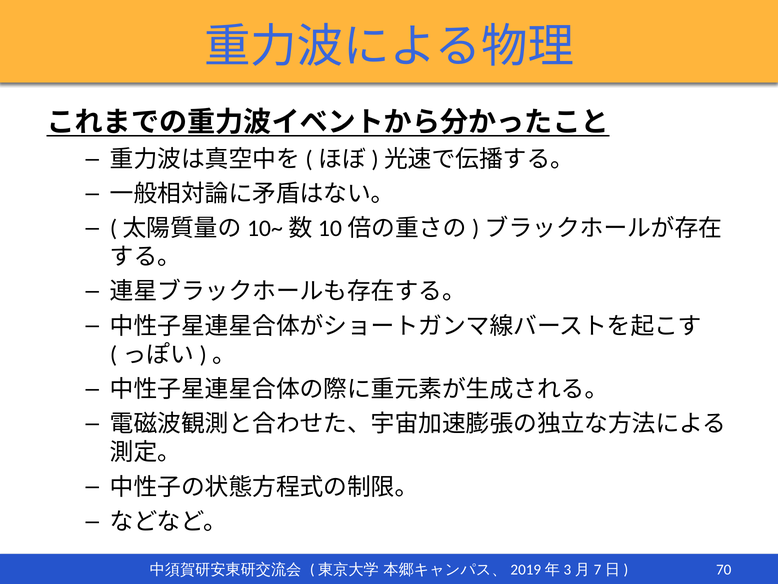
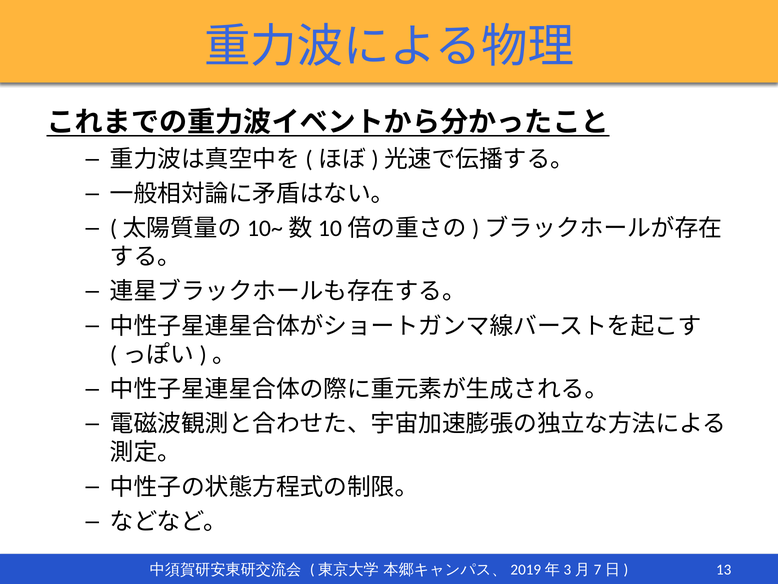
70: 70 -> 13 (724, 569)
